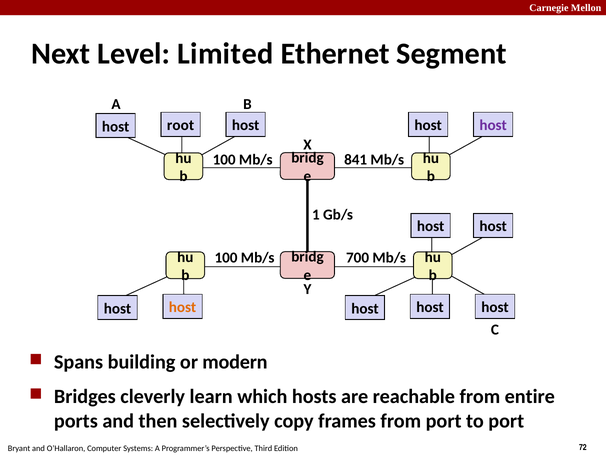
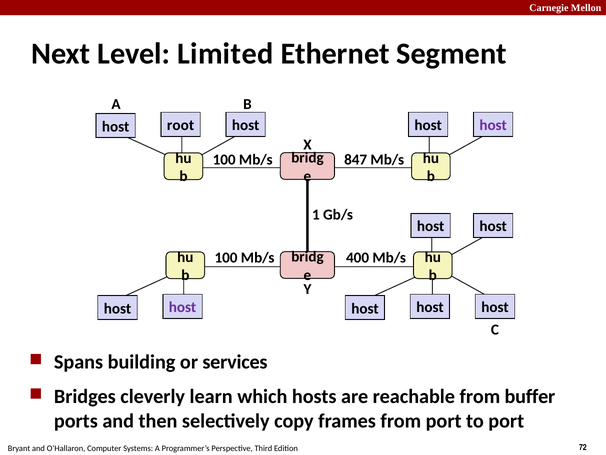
841: 841 -> 847 (356, 160)
700: 700 -> 400 (358, 257)
host colour: orange -> purple (183, 307)
modern: modern -> services (235, 362)
entire: entire -> buffer (530, 396)
